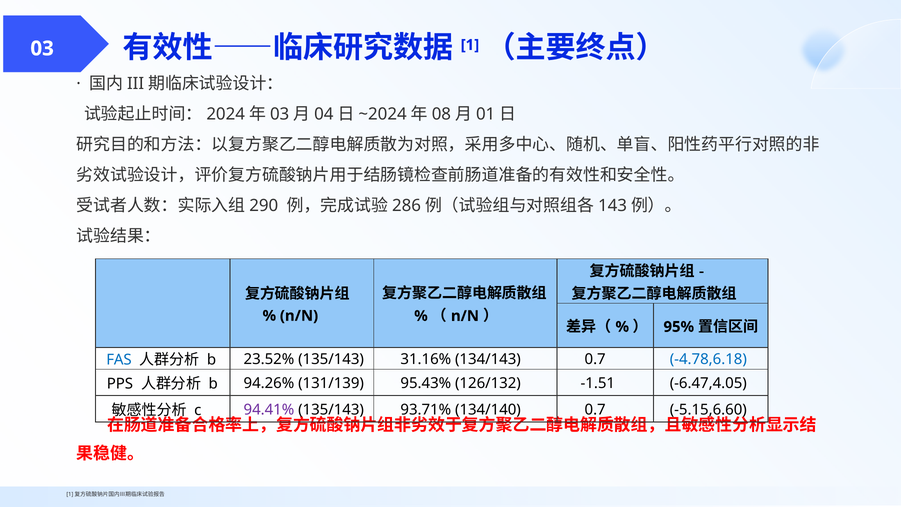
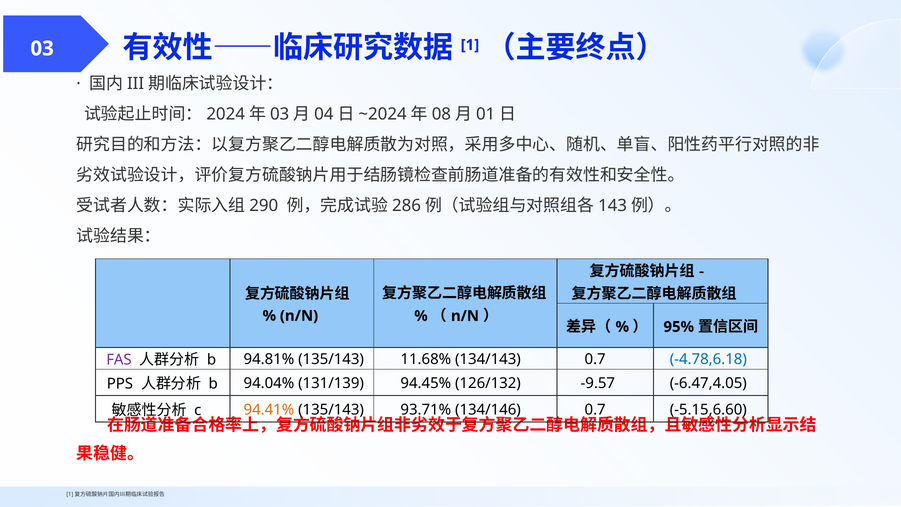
FAS colour: blue -> purple (119, 360)
23.52%: 23.52% -> 94.81% (269, 359)
31.16%: 31.16% -> 11.68% (426, 359)
94.26%: 94.26% -> 94.04% (269, 383)
95.43%: 95.43% -> 94.45% (426, 383)
-1.51: -1.51 -> -9.57 (598, 383)
94.41% colour: purple -> orange (269, 409)
134/140: 134/140 -> 134/146 (488, 409)
